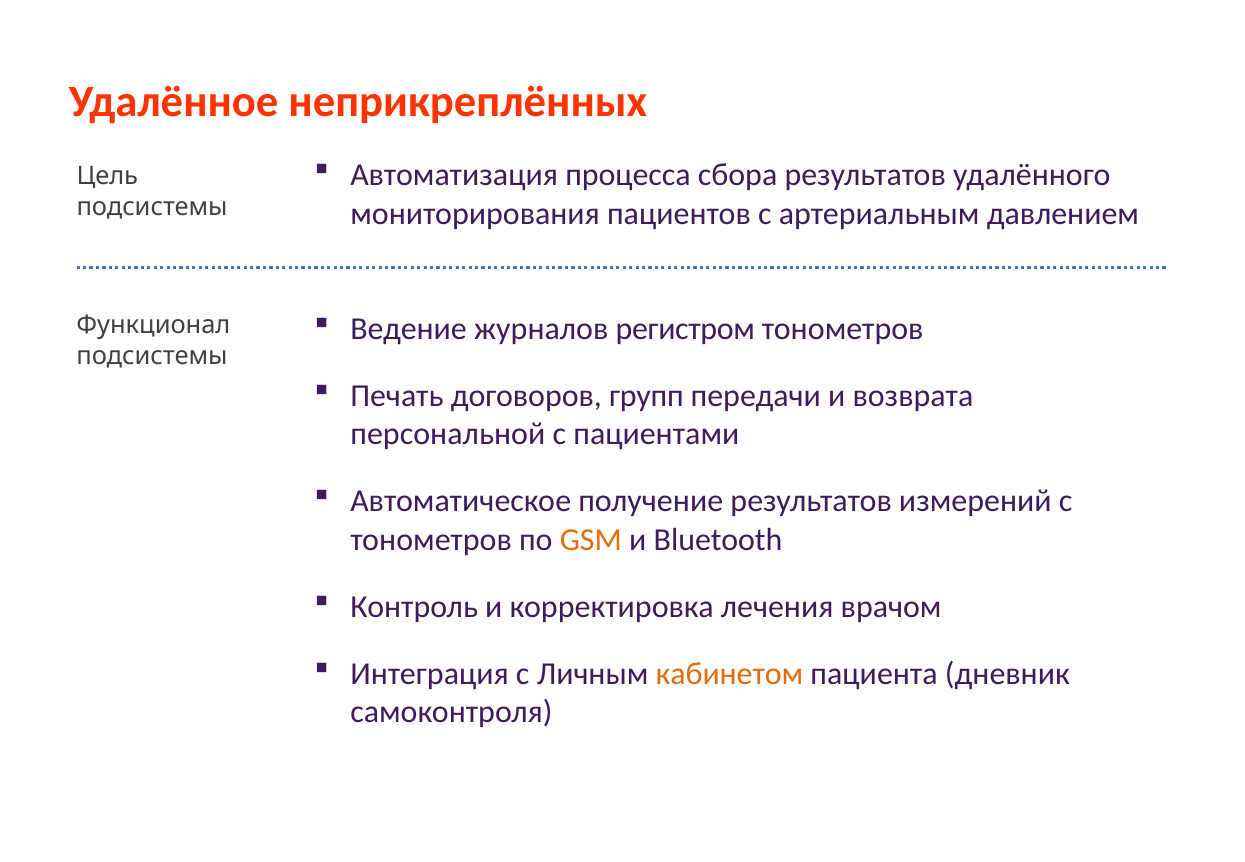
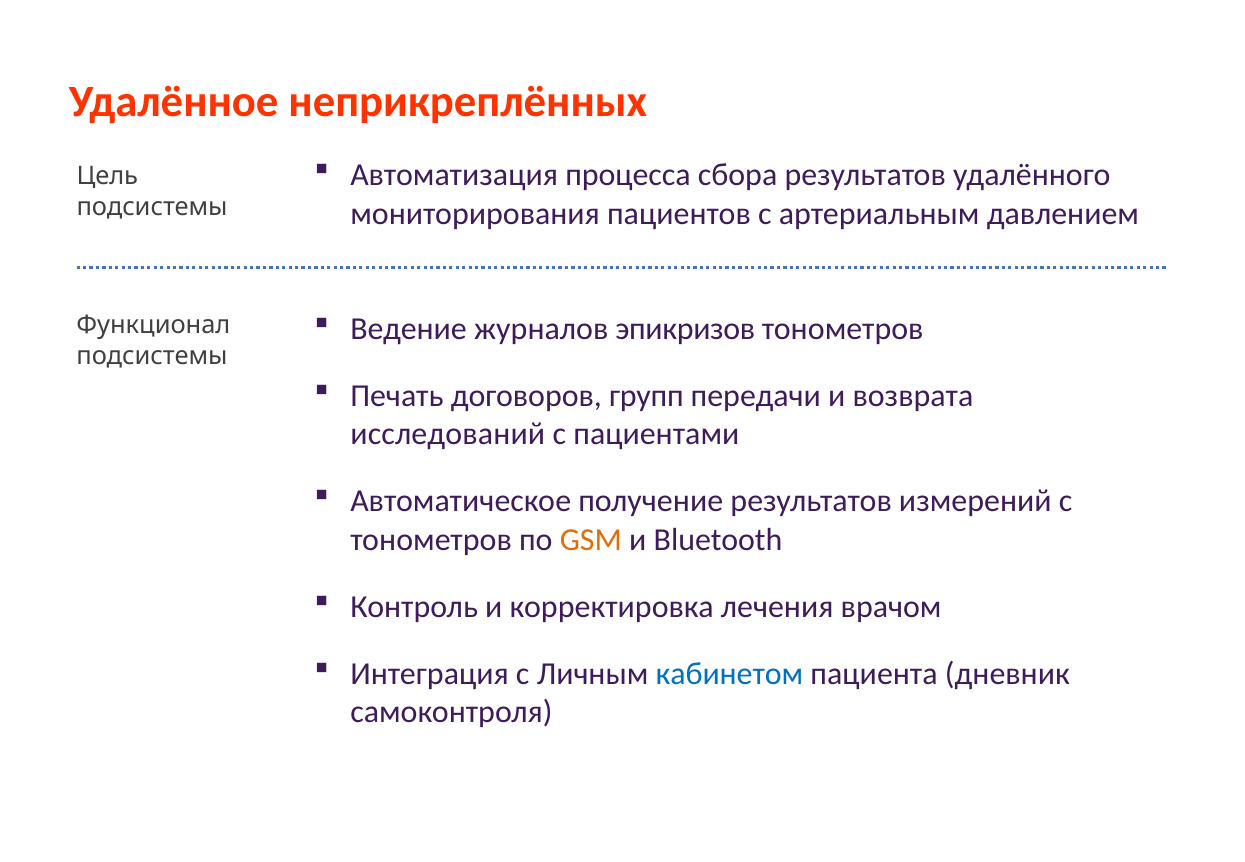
регистром: регистром -> эпикризов (685, 329)
персональной: персональной -> исследований (448, 434)
кабинетом colour: orange -> blue (729, 674)
